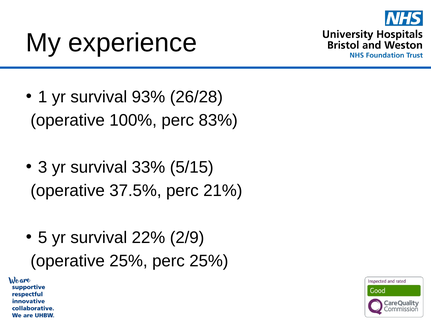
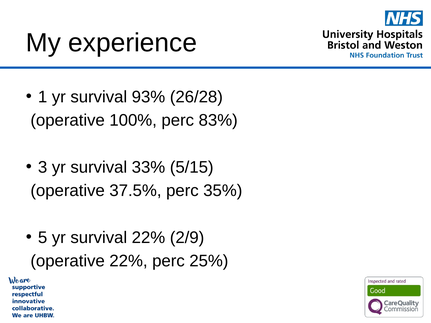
21%: 21% -> 35% (223, 191)
operative 25%: 25% -> 22% (128, 261)
